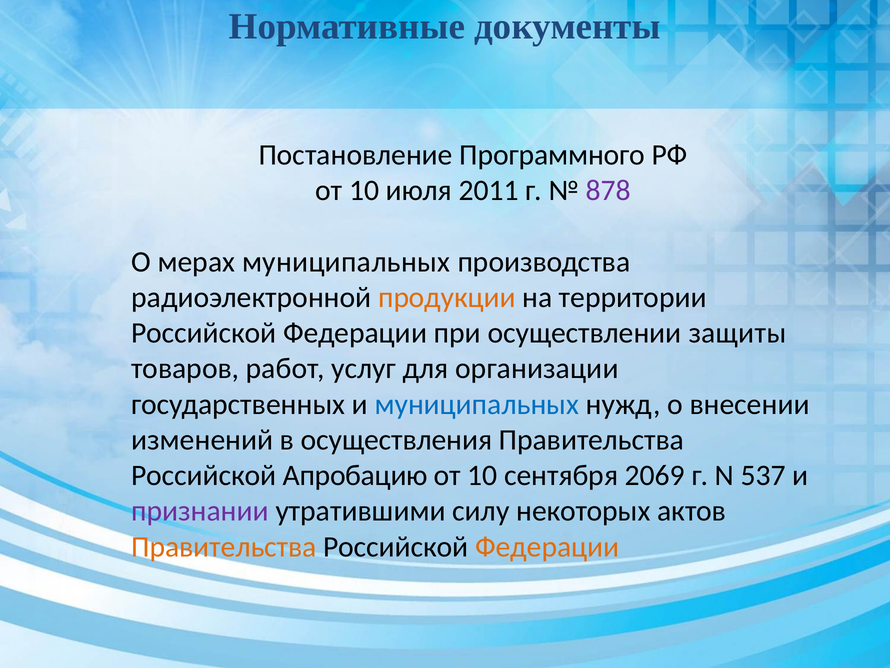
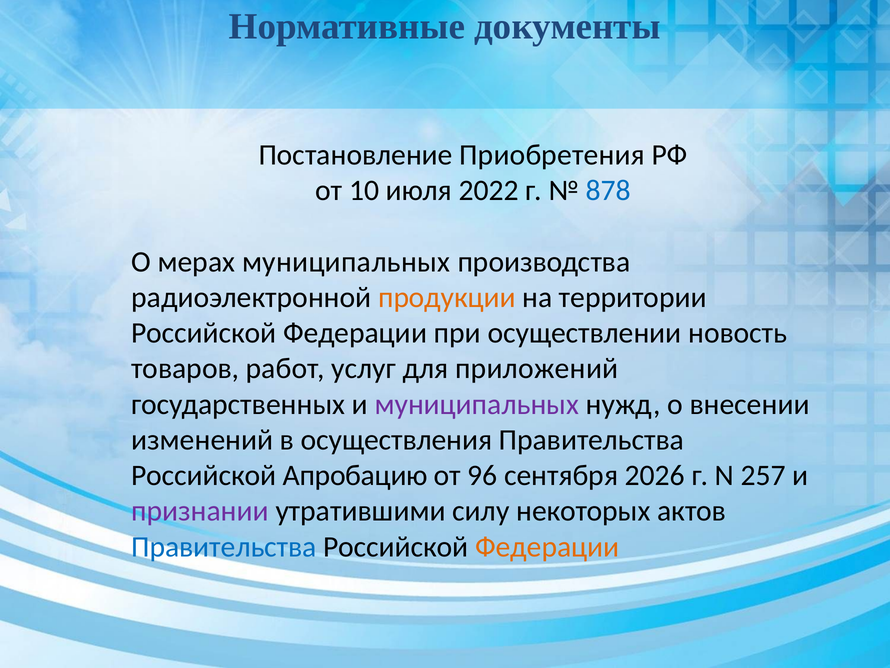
Программного: Программного -> Приобретения (552, 155)
2011: 2011 -> 2022 (489, 190)
878 colour: purple -> blue (608, 190)
защиты: защиты -> новость (738, 333)
организации: организации -> приложений (537, 368)
муниципальных colour: blue -> purple (477, 404)
10: 10 -> 96 (482, 475)
2069: 2069 -> 2026 (655, 475)
537: 537 -> 257 (763, 475)
Правительства colour: orange -> blue (224, 546)
